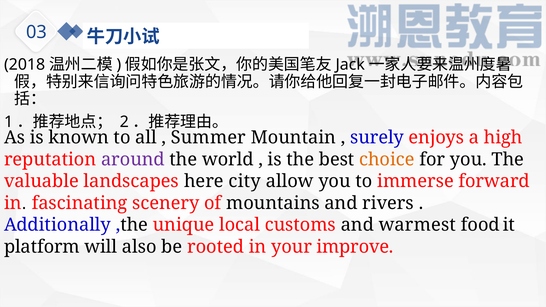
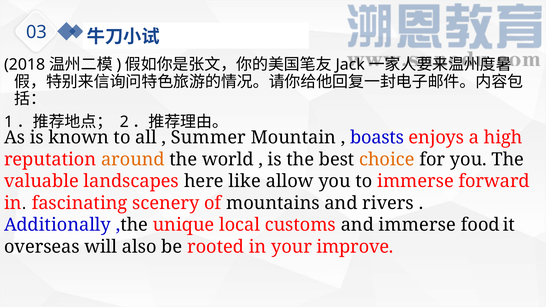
surely: surely -> boasts (377, 138)
around colour: purple -> orange (133, 159)
city: city -> like (245, 181)
and warmest: warmest -> immerse (417, 225)
platform: platform -> overseas (42, 247)
